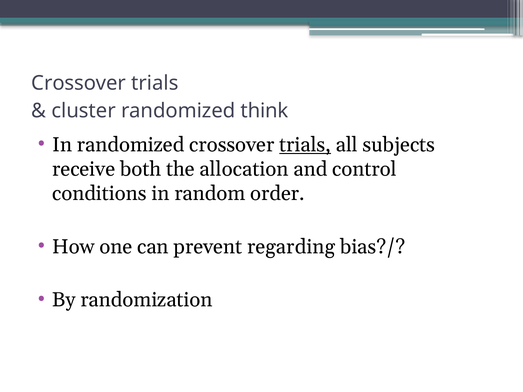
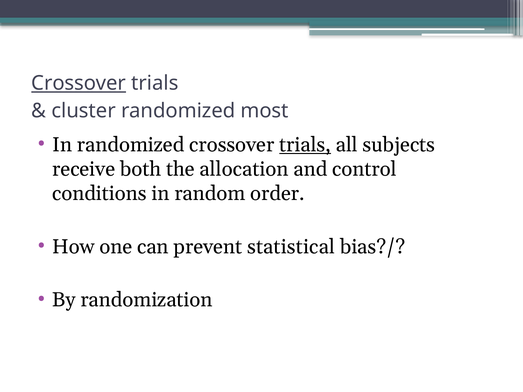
Crossover underline: none -> present (79, 83)
think: think -> most (265, 111)
regarding: regarding -> statistical (291, 247)
